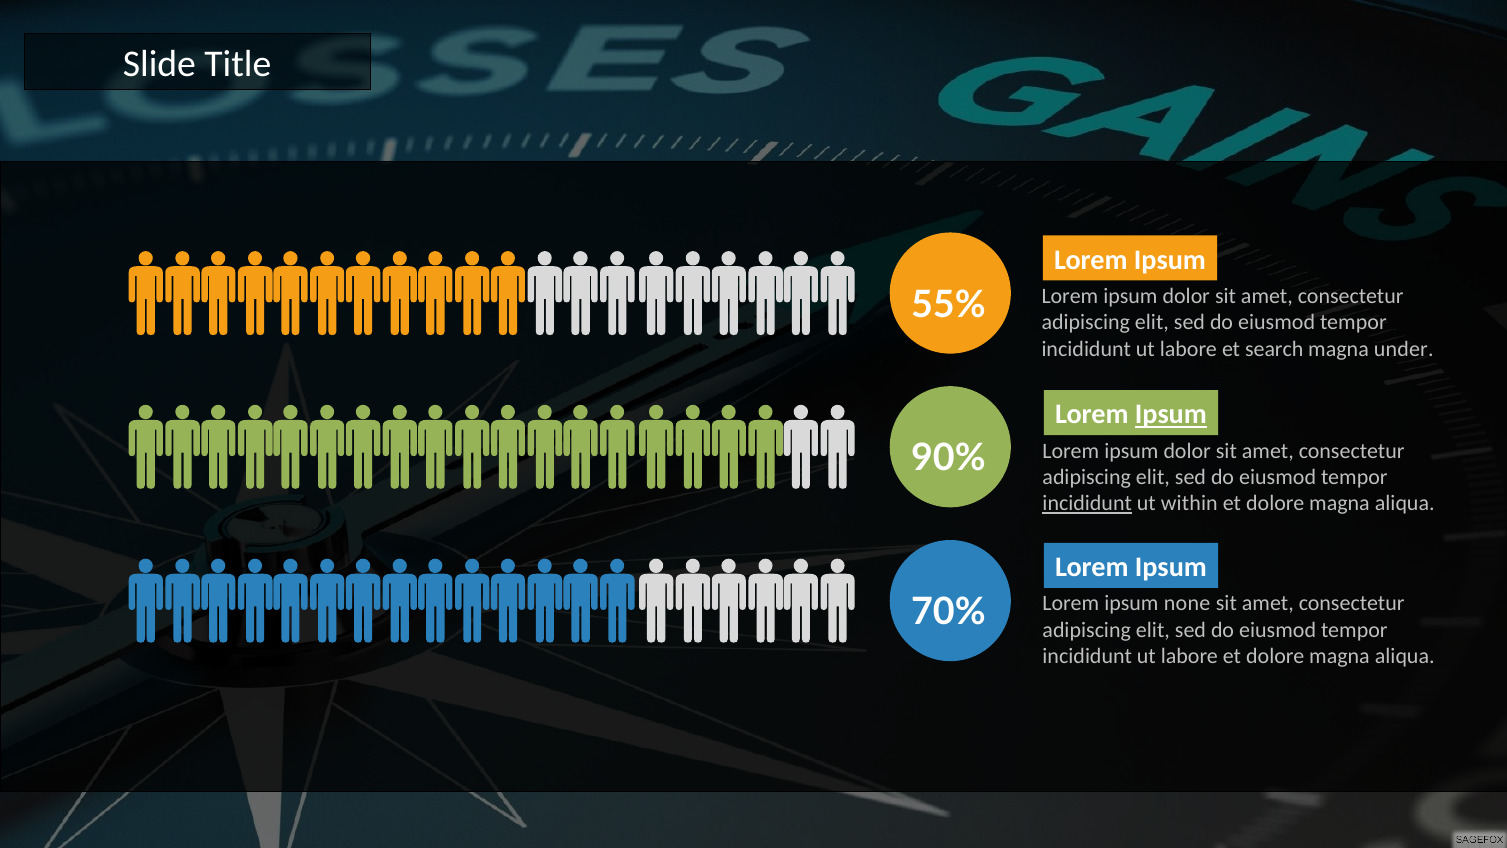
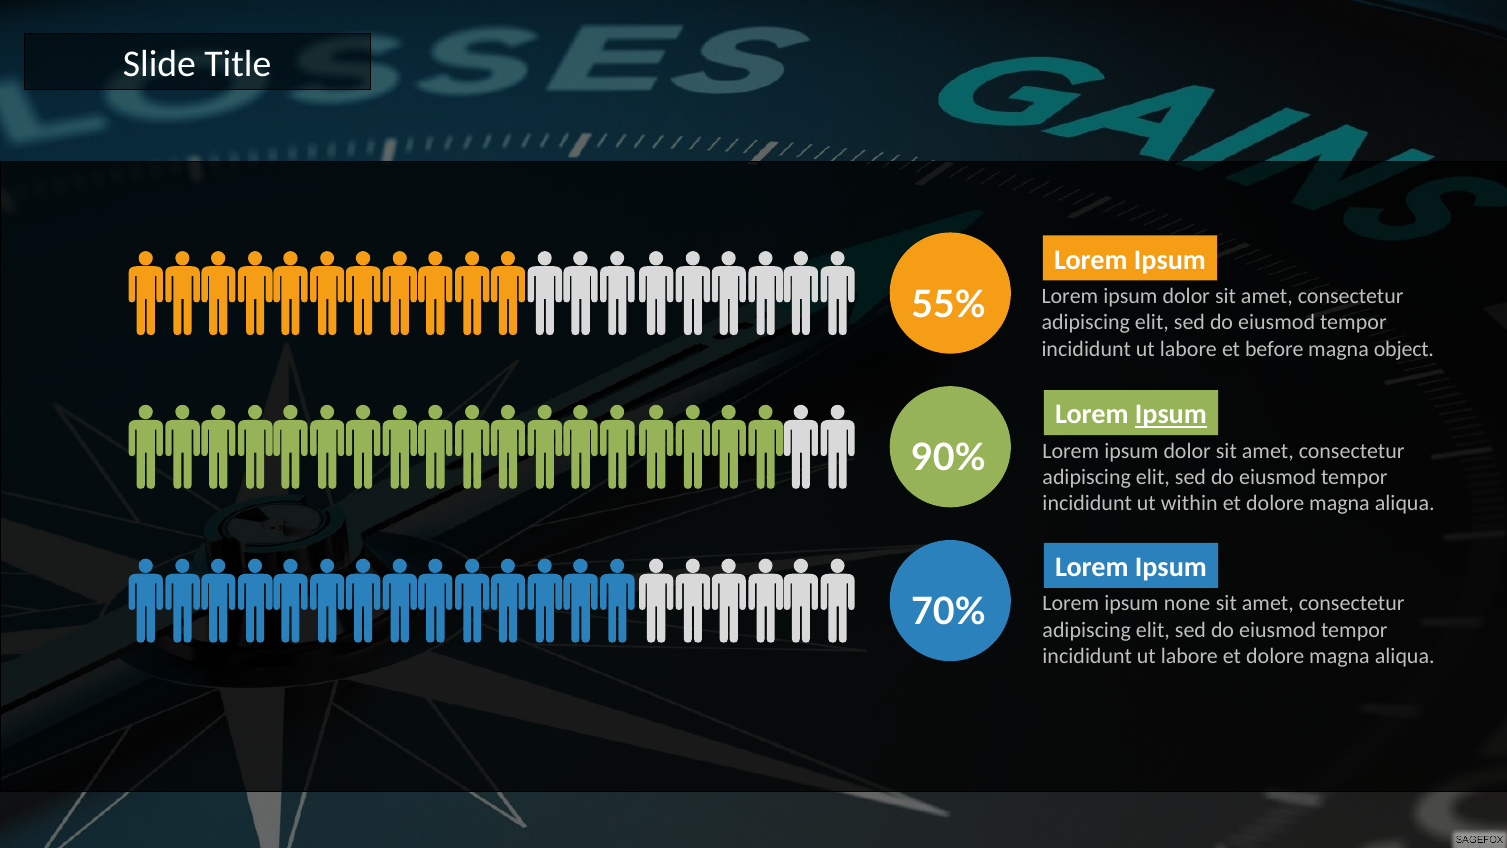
search: search -> before (1274, 349)
under: under -> object (1404, 349)
incididunt underline: present -> none (1087, 503)
